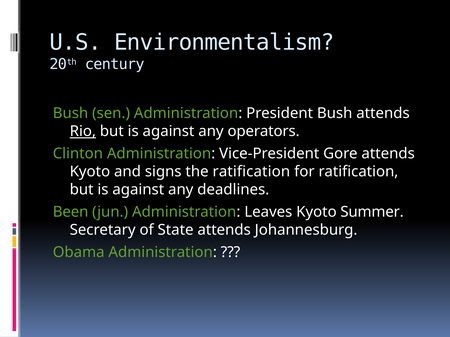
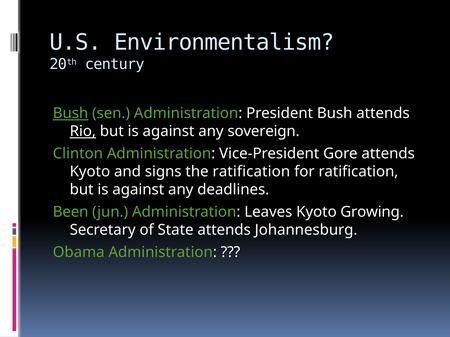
Bush underline: none -> present (71, 114)
operators: operators -> sovereign (264, 132)
Summer: Summer -> Growing (372, 212)
